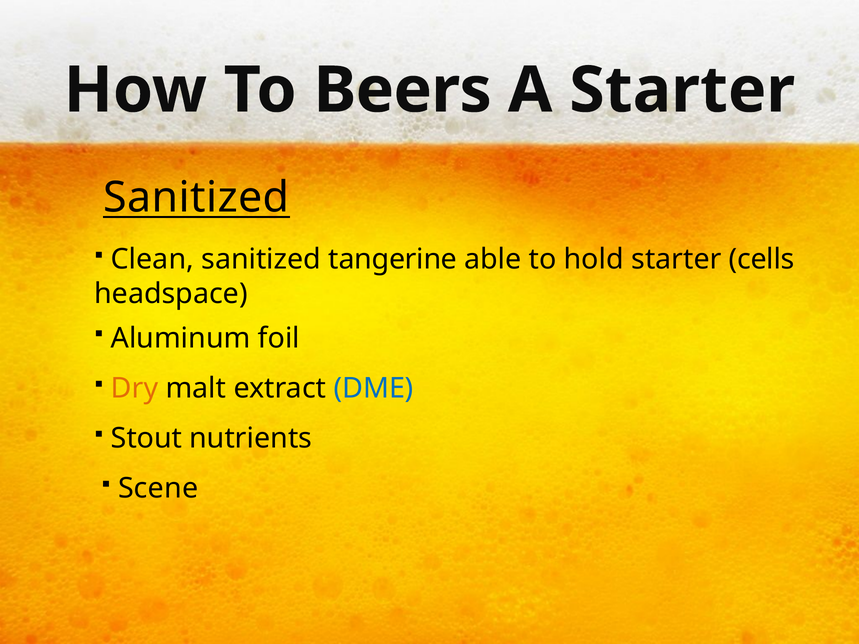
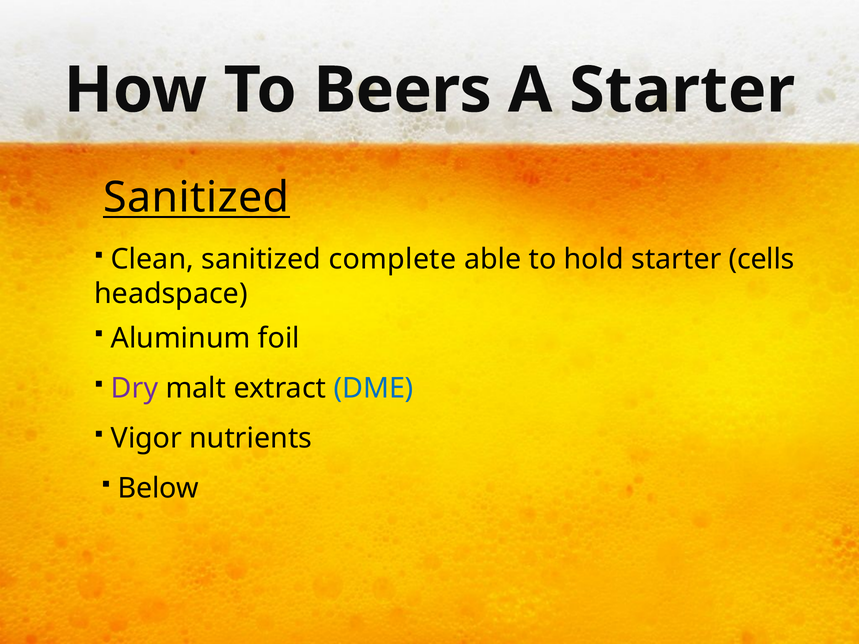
tangerine: tangerine -> complete (393, 260)
Dry colour: orange -> purple (135, 388)
Stout: Stout -> Vigor (146, 439)
Scene: Scene -> Below (158, 489)
